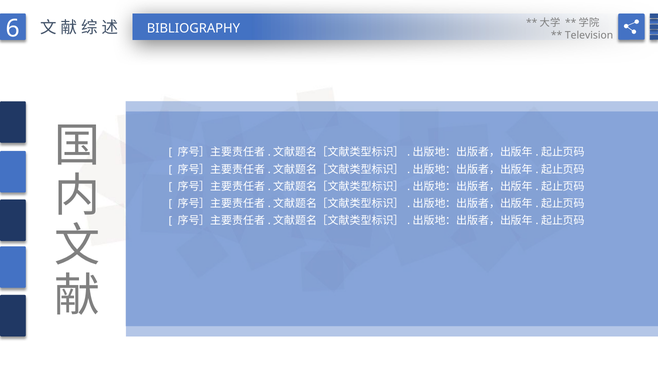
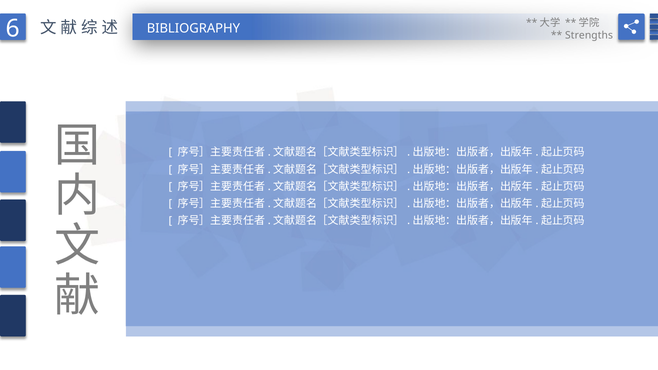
Television: Television -> Strengths (589, 35)
